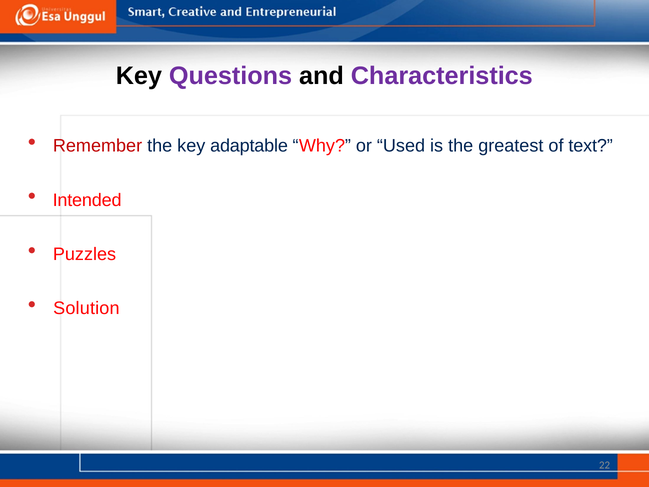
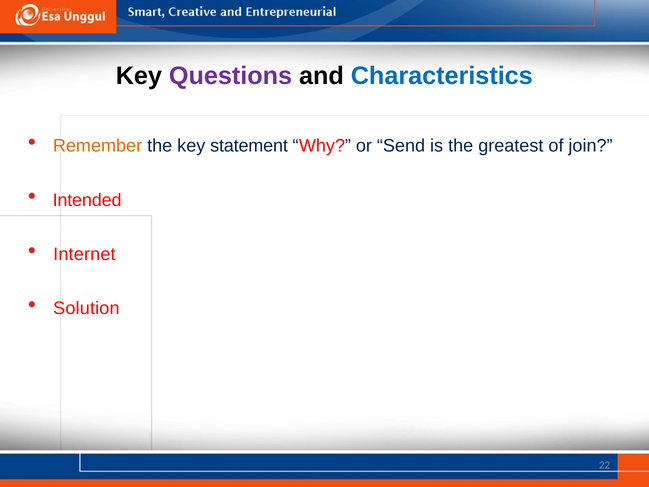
Characteristics colour: purple -> blue (442, 76)
Remember colour: red -> orange (98, 146)
adaptable: adaptable -> statement (249, 146)
Used: Used -> Send (401, 146)
text: text -> join (591, 146)
Puzzles: Puzzles -> Internet (84, 254)
